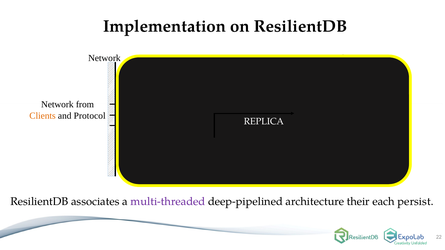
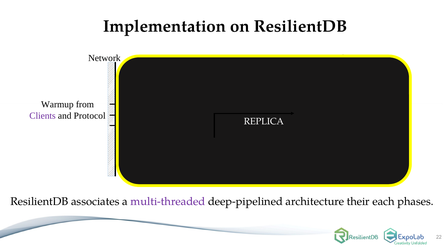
Network: Network -> Warmup (57, 105)
Clients colour: orange -> purple (43, 116)
persist: persist -> phases (416, 202)
